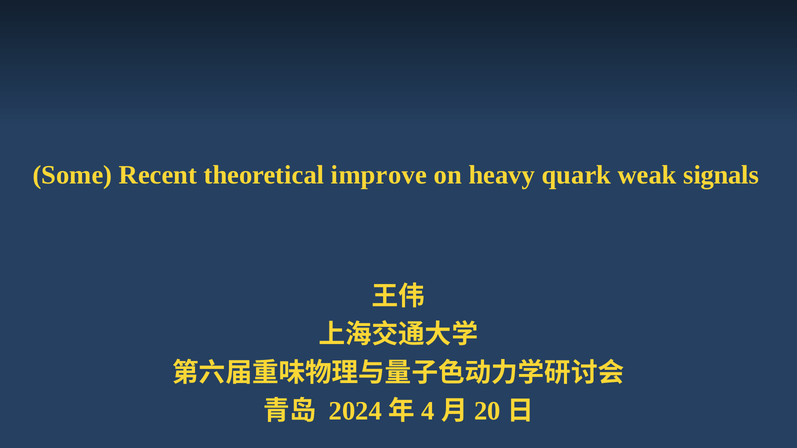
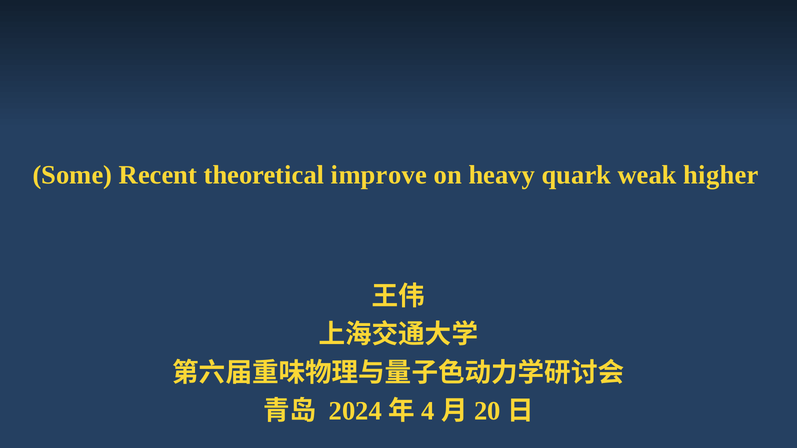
signals: signals -> higher (721, 175)
